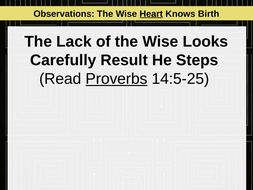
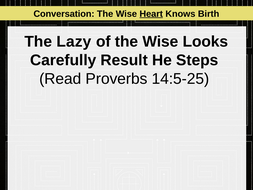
Observations: Observations -> Conversation (64, 14)
Lack: Lack -> Lazy (74, 42)
Proverbs underline: present -> none (117, 79)
